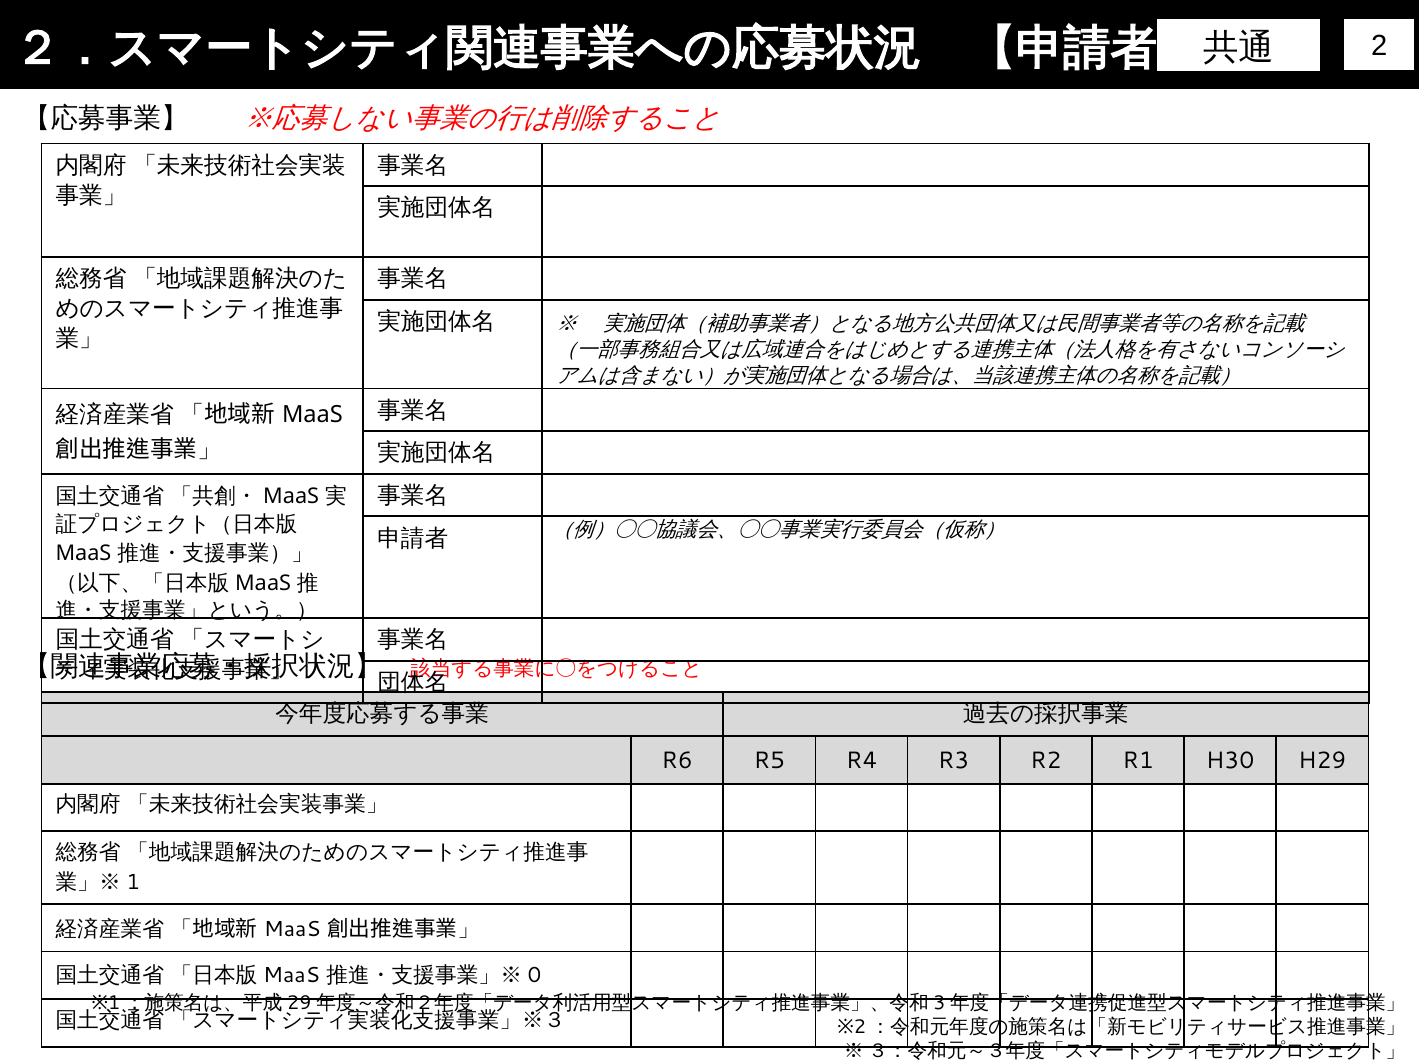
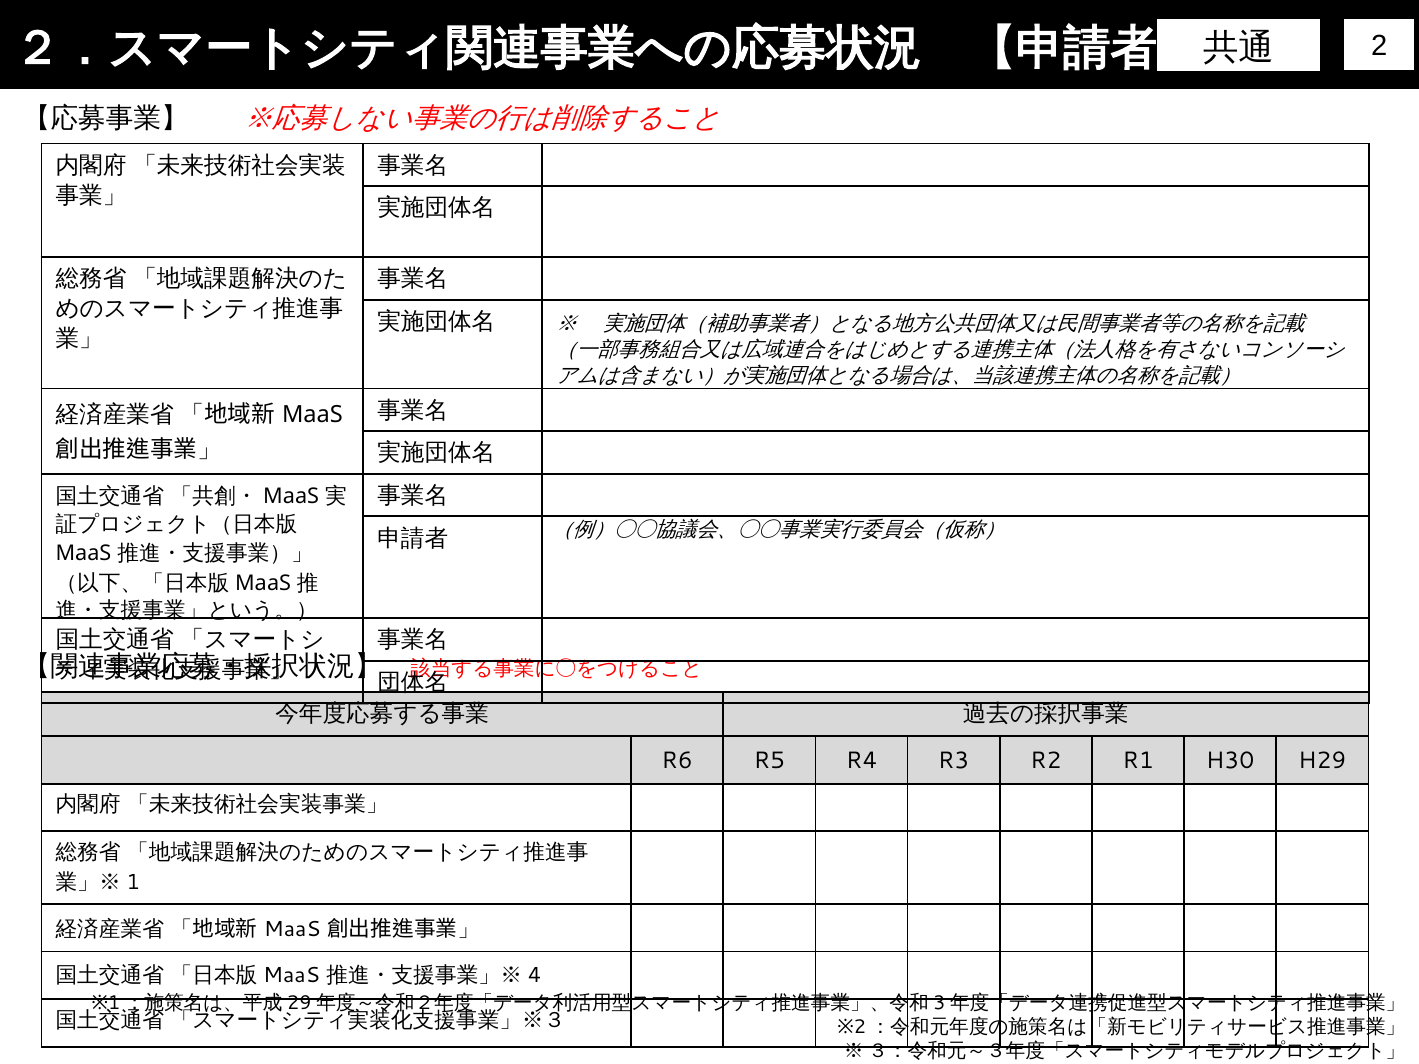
0: 0 -> 4 (535, 976)
